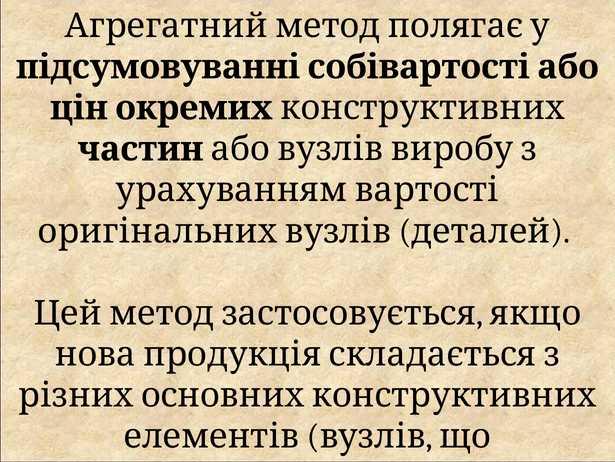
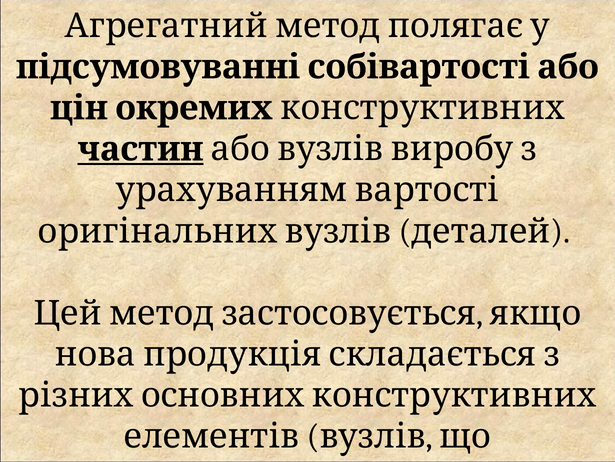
частин underline: none -> present (141, 149)
